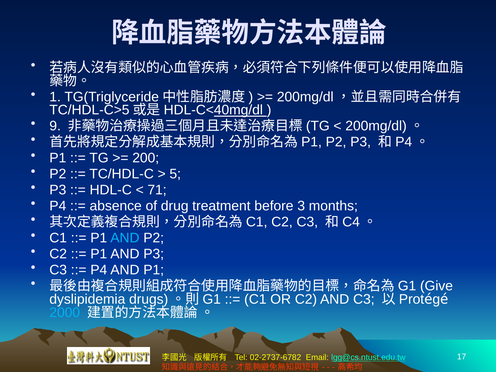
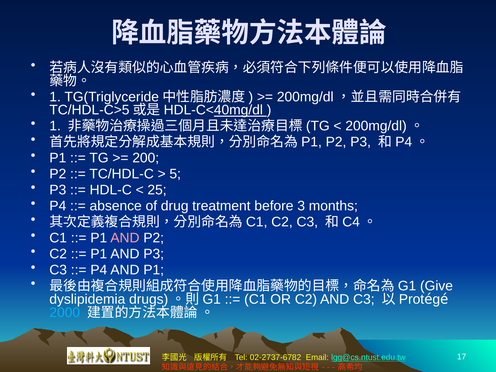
9: 9 -> 1 (55, 126)
71: 71 -> 25 (157, 190)
AND colour: light blue -> pink (125, 238)
